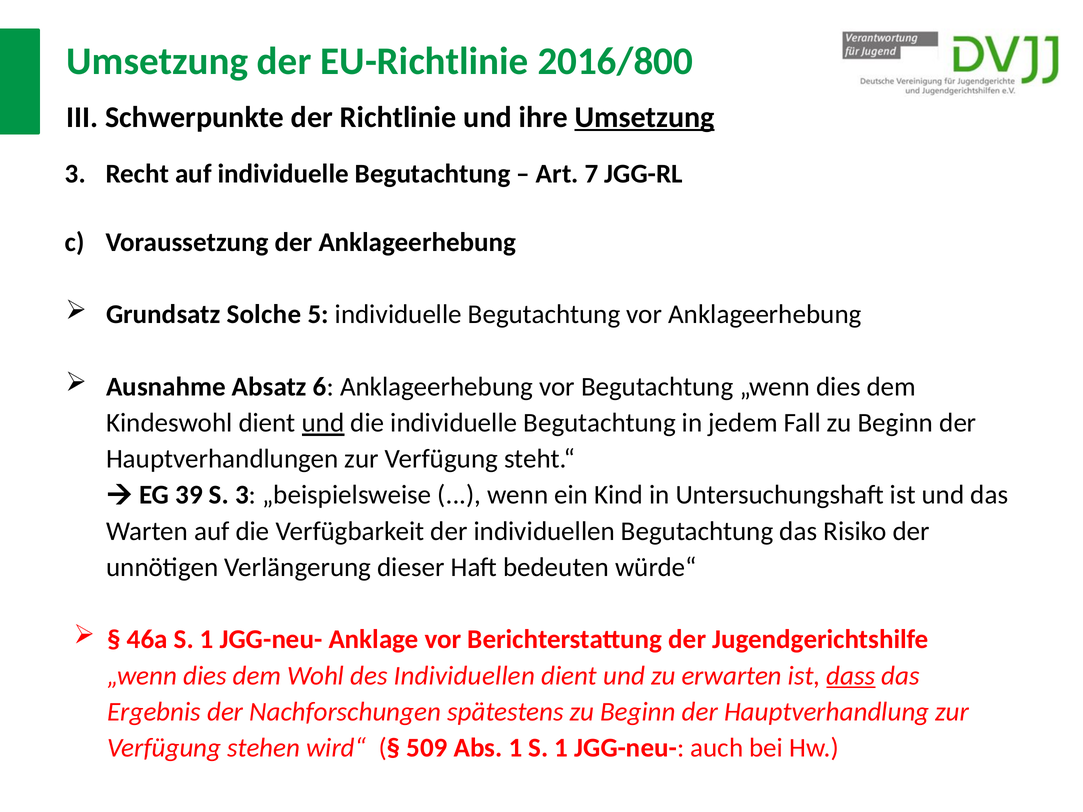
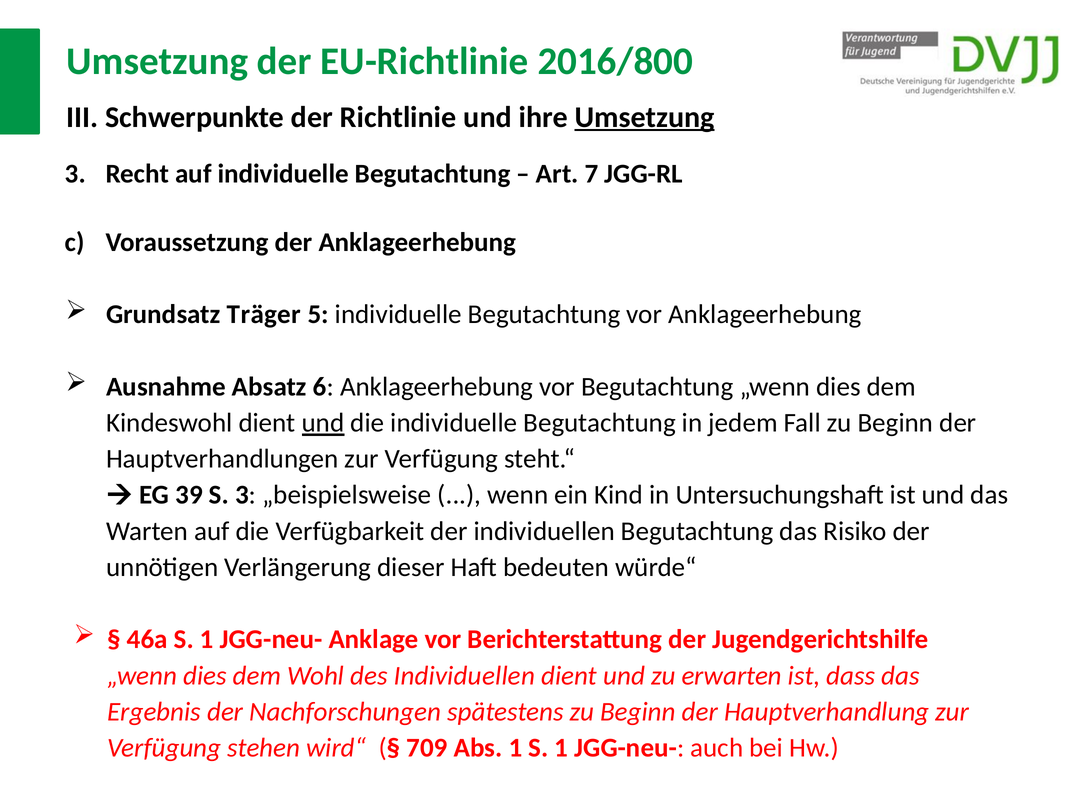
Solche: Solche -> Träger (264, 315)
dass underline: present -> none (851, 676)
509: 509 -> 709 (427, 748)
